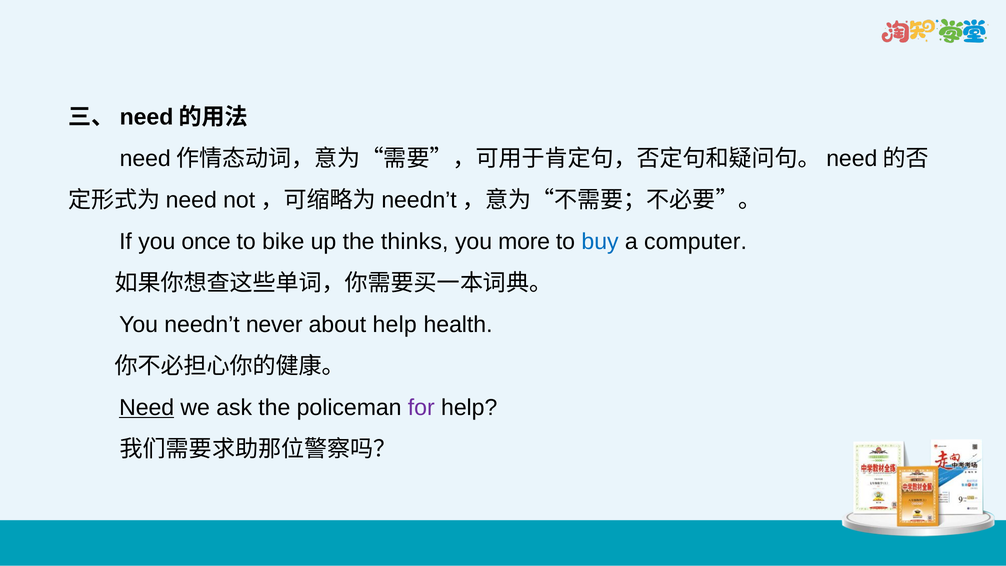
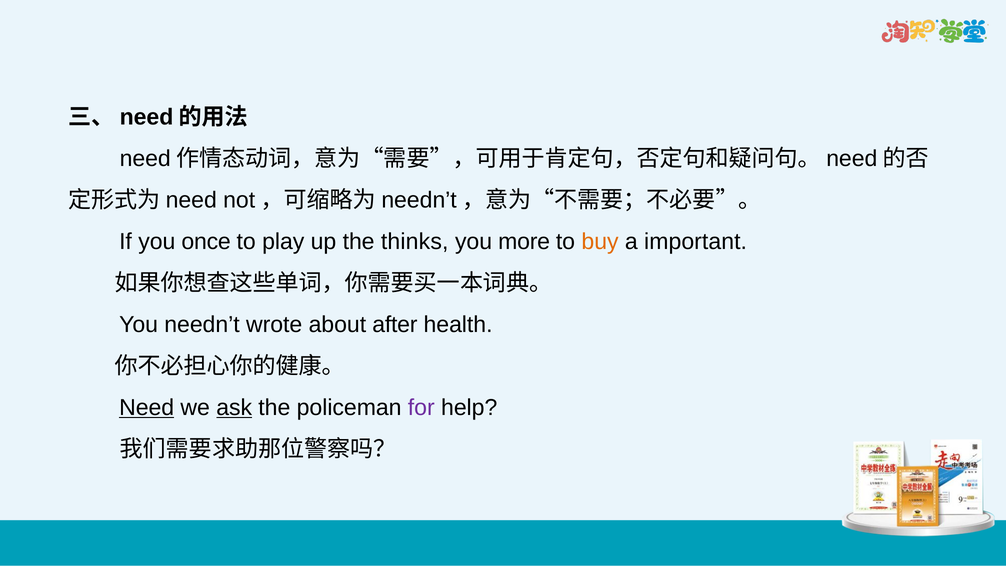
bike: bike -> play (283, 242)
buy colour: blue -> orange (600, 242)
computer: computer -> important (696, 242)
never: never -> wrote (274, 325)
about help: help -> after (395, 325)
ask underline: none -> present (234, 407)
